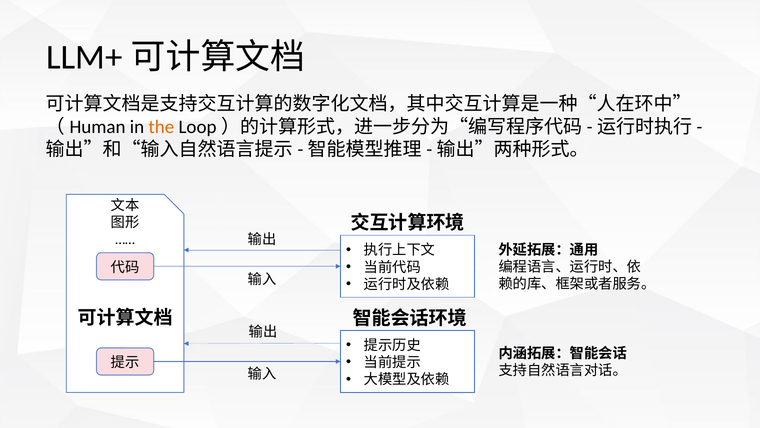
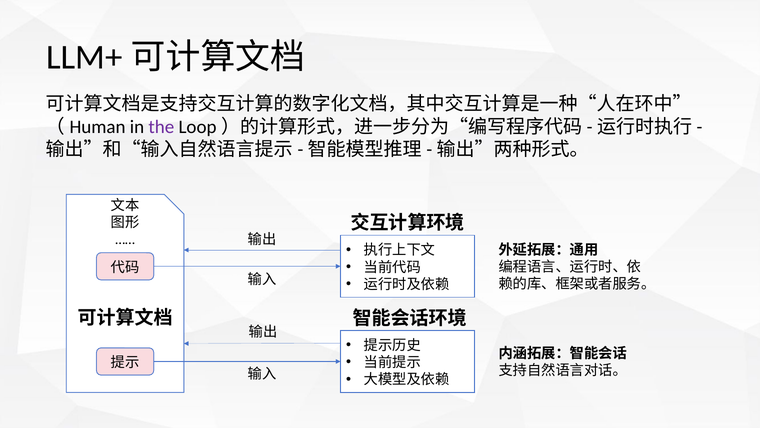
the colour: orange -> purple (161, 127)
